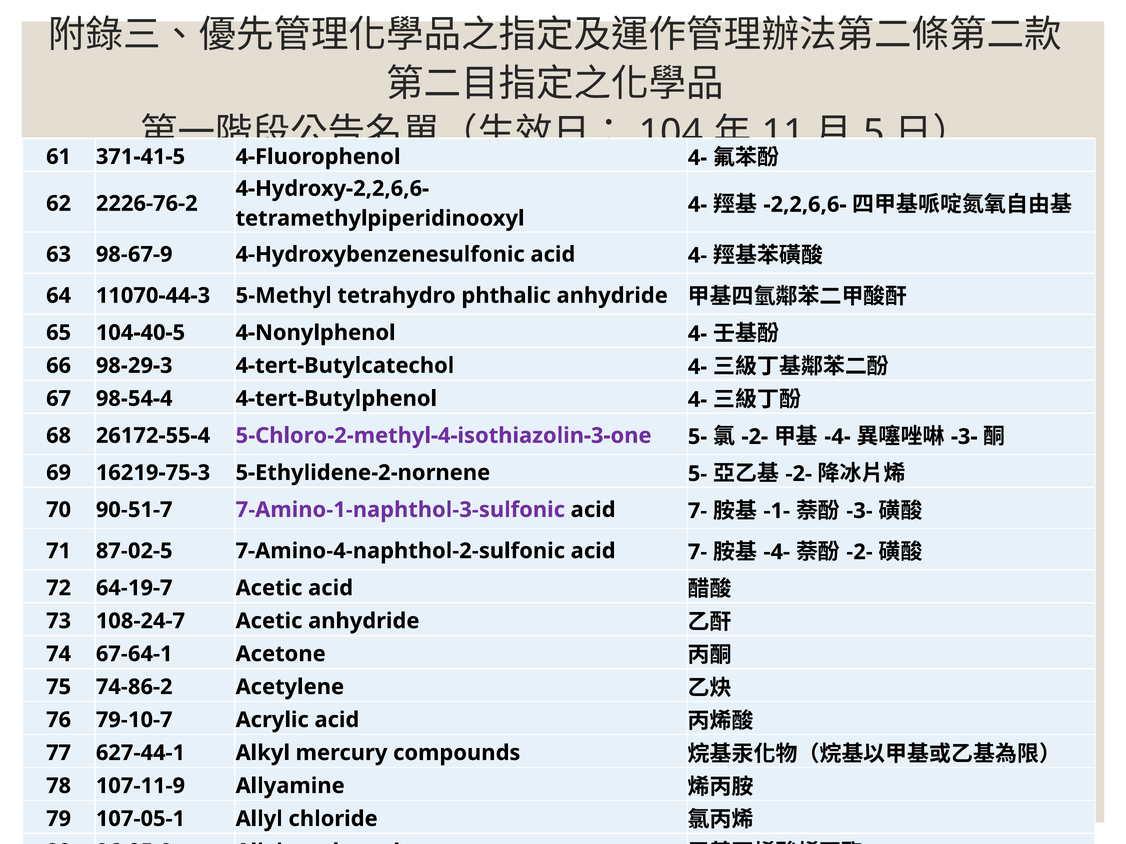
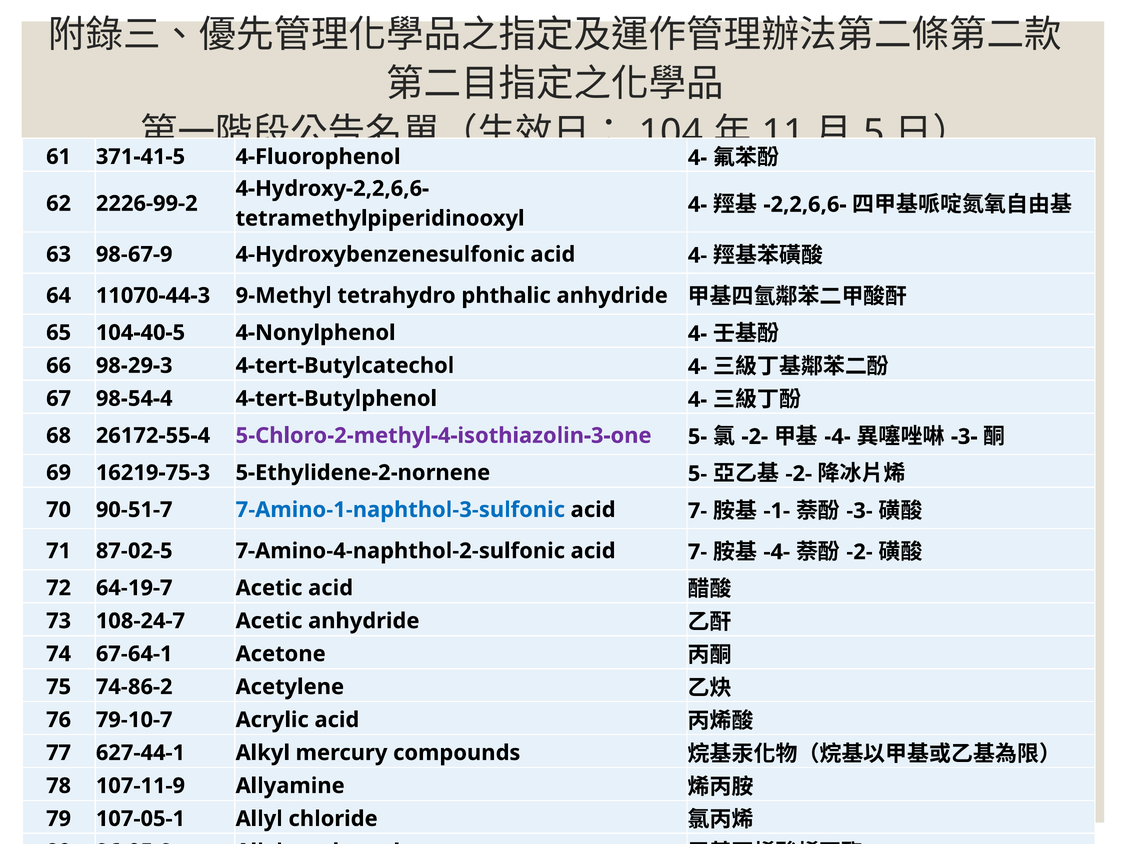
2226-76-2: 2226-76-2 -> 2226-99-2 (147, 204)
5-Methyl: 5-Methyl -> 9-Methyl (284, 296)
7-Amino-1-naphthol-3-sulfonic colour: purple -> blue (400, 510)
